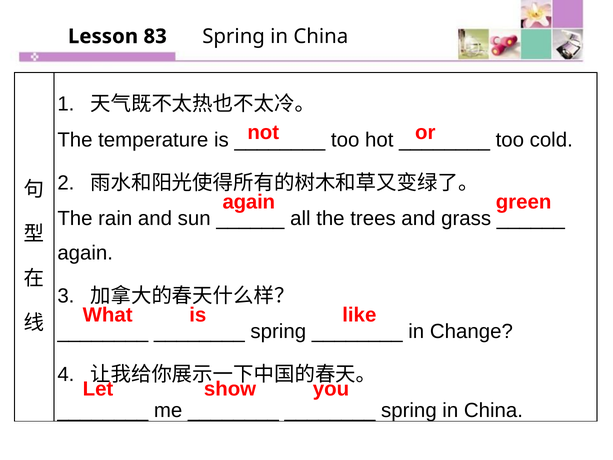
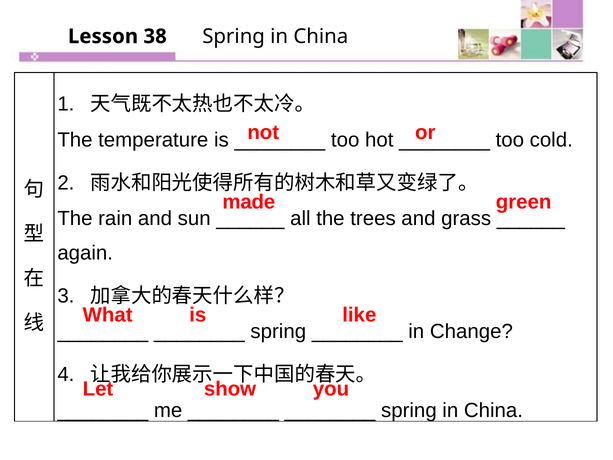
83: 83 -> 38 (155, 36)
again: again -> made (249, 202)
